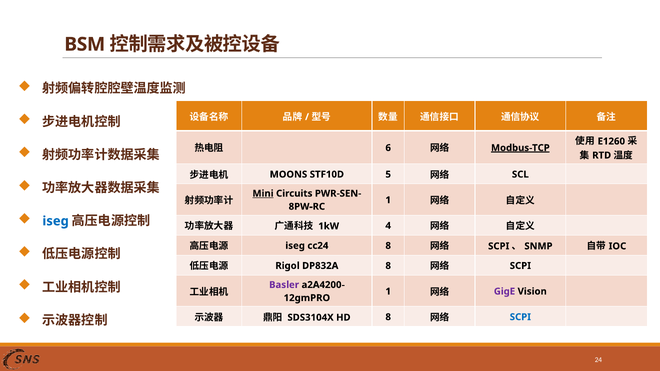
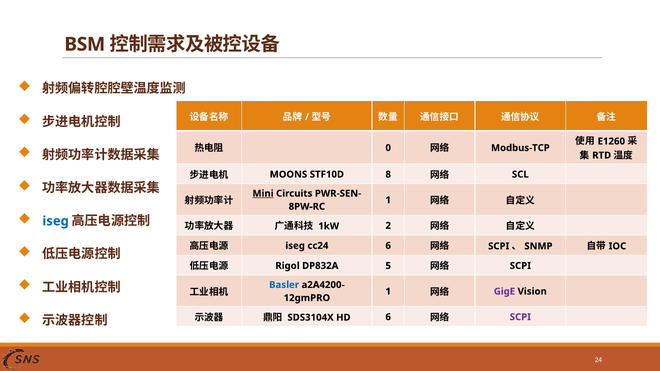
6: 6 -> 0 (388, 148)
Modbus-TCP underline: present -> none (520, 148)
5: 5 -> 8 (388, 175)
4: 4 -> 2 (388, 226)
cc24 8: 8 -> 6 (388, 246)
DP832A 8: 8 -> 5 (388, 266)
Basler colour: purple -> blue (284, 285)
HD 8: 8 -> 6 (388, 317)
SCPI colour: blue -> purple (520, 317)
